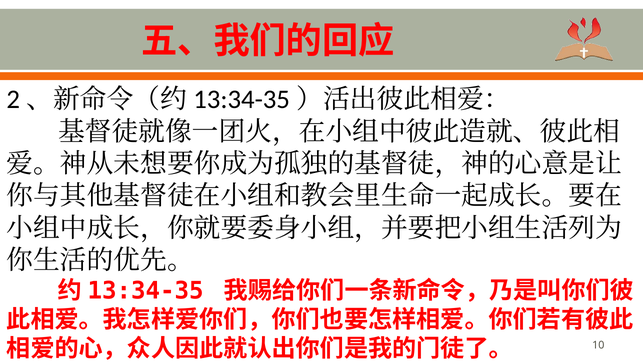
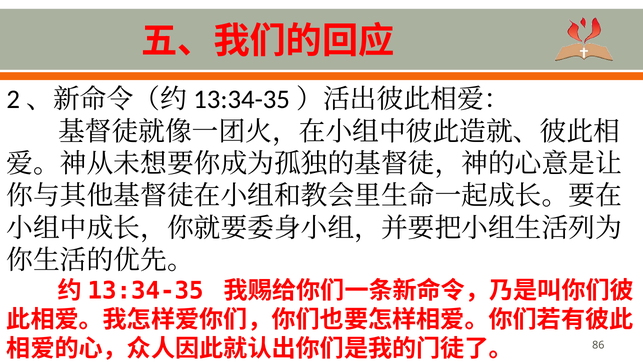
10: 10 -> 86 (598, 345)
